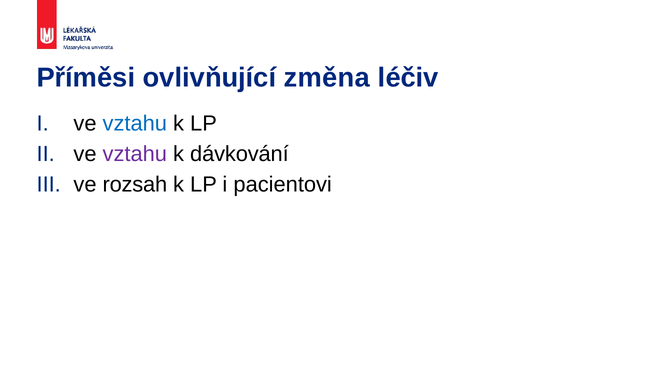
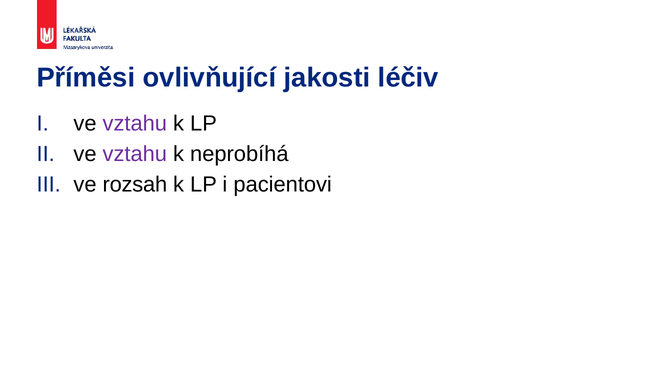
změna: změna -> jakosti (327, 78)
vztahu colour: blue -> purple (135, 123)
dávkování: dávkování -> neprobíhá (239, 154)
